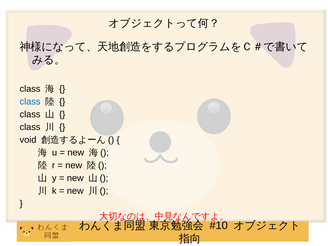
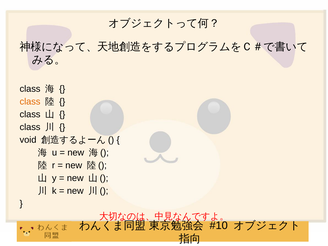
class colour: blue -> orange (30, 102)
